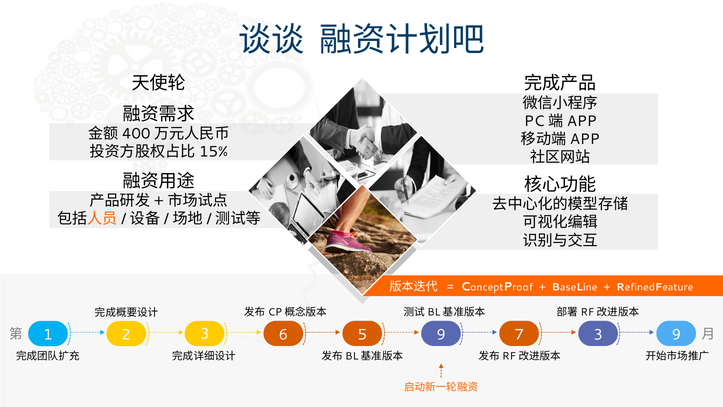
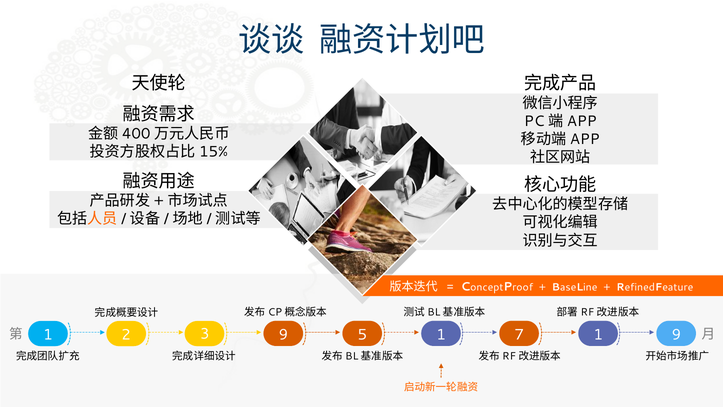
3 6: 6 -> 9 (283, 334)
5 9: 9 -> 1 (441, 334)
7 3: 3 -> 1 (598, 334)
